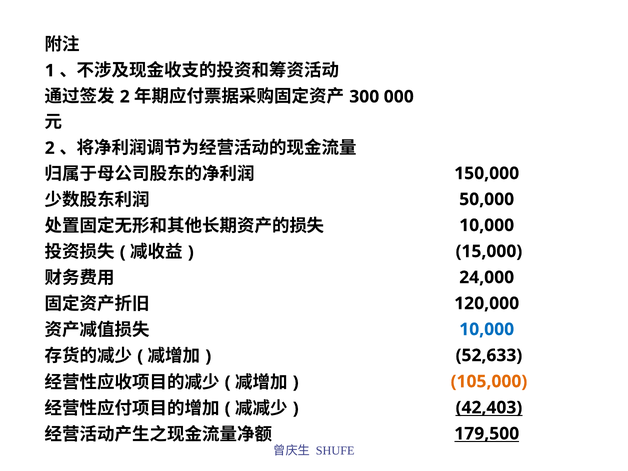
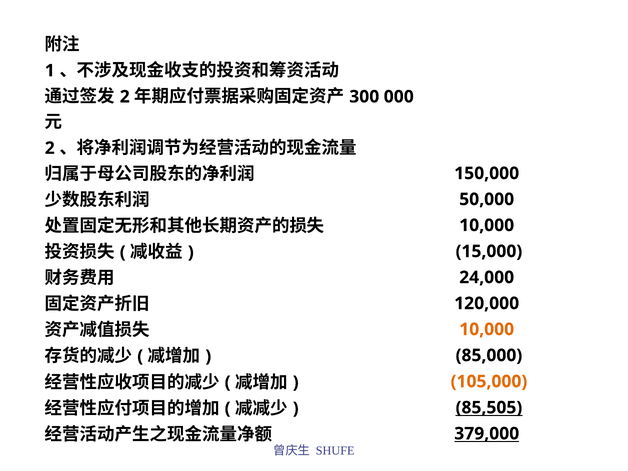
10,000 colour: blue -> orange (487, 329)
52,633: 52,633 -> 85,000 (489, 355)
42,403: 42,403 -> 85,505 (489, 408)
179,500: 179,500 -> 379,000 (487, 434)
